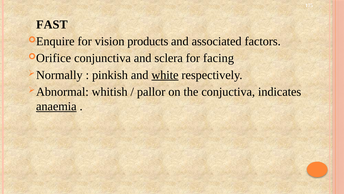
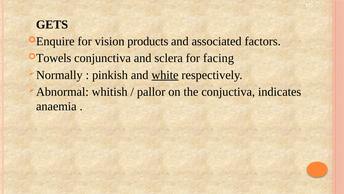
FAST: FAST -> GETS (52, 24)
Orifice: Orifice -> Towels (54, 58)
anaemia underline: present -> none (56, 106)
